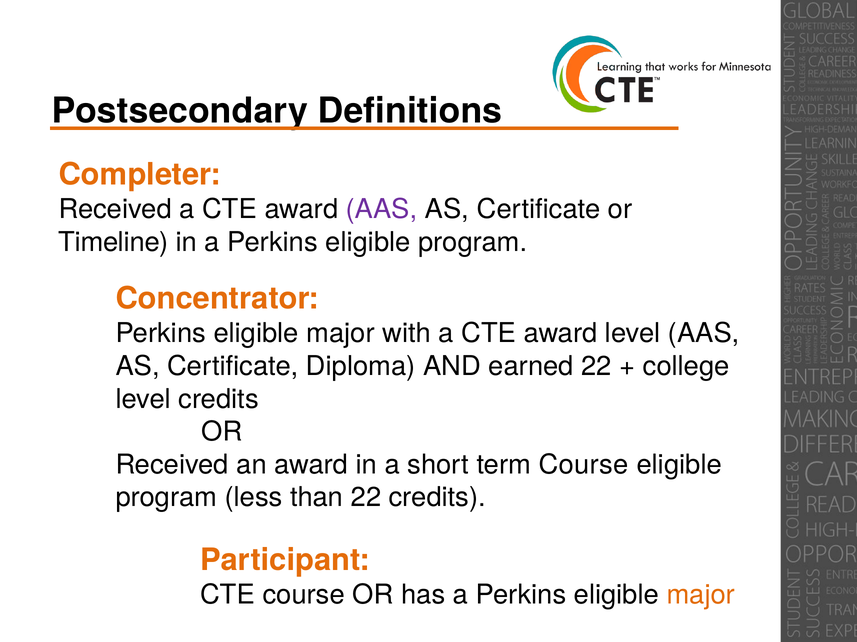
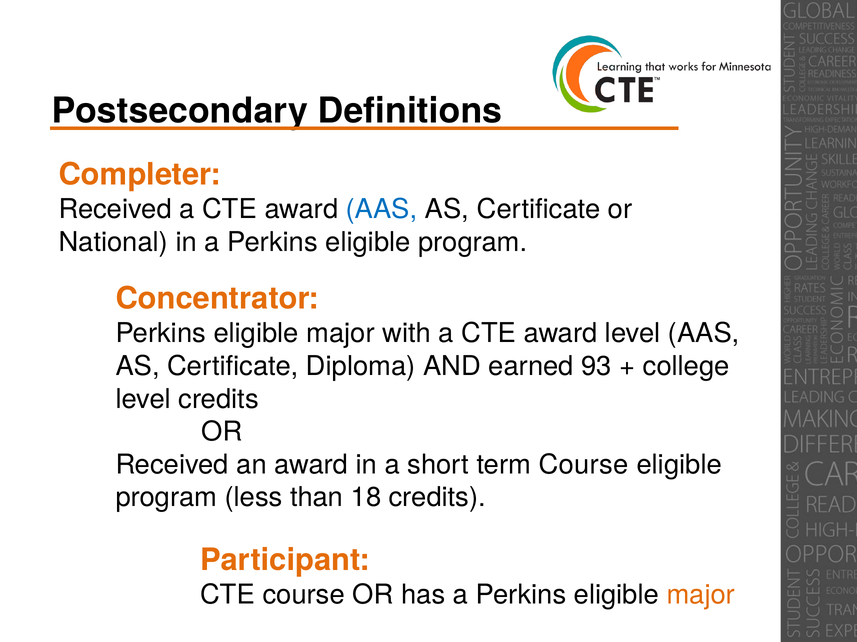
AAS colour: purple -> blue (382, 210)
Timeline: Timeline -> National (113, 242)
earned 22: 22 -> 93 (596, 367)
than 22: 22 -> 18 (366, 498)
